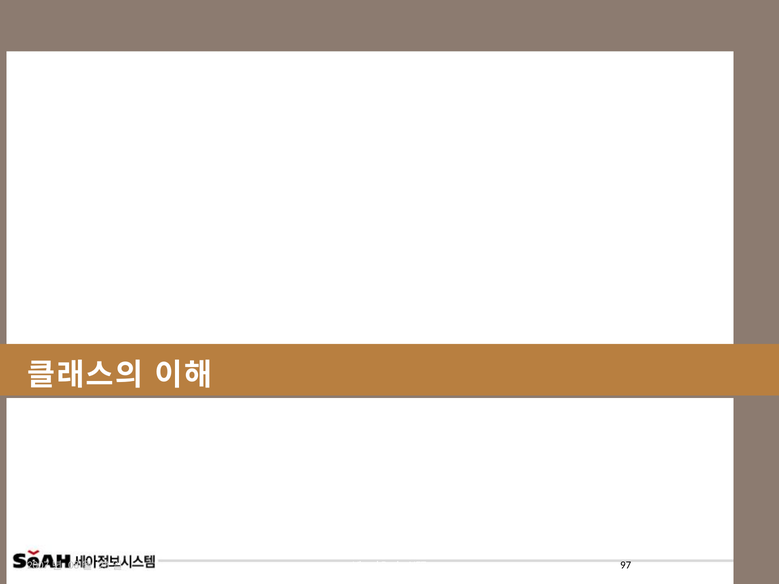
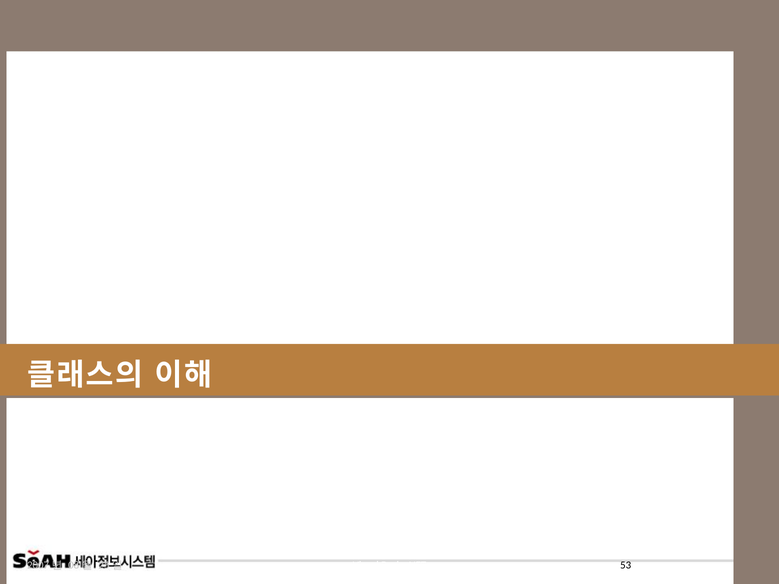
97: 97 -> 53 (626, 565)
